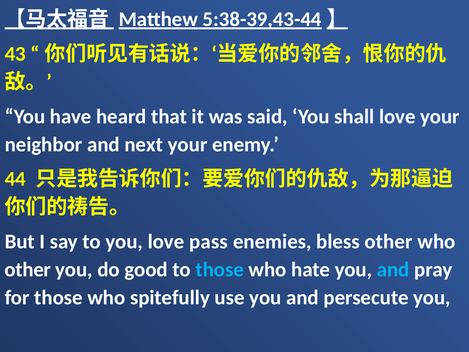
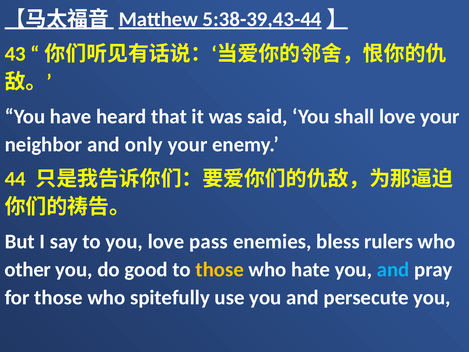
next: next -> only (144, 144)
bless other: other -> rulers (389, 241)
those colour: light blue -> yellow (220, 269)
